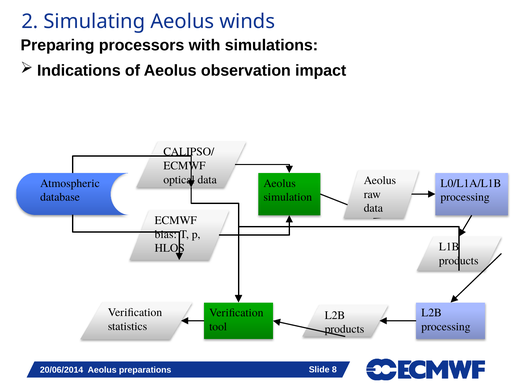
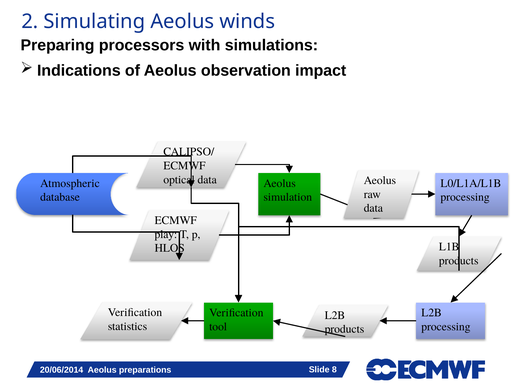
bias: bias -> play (166, 234)
